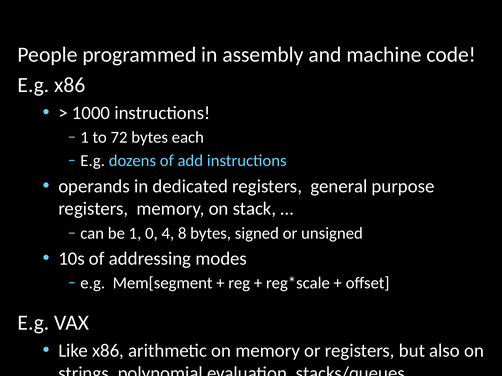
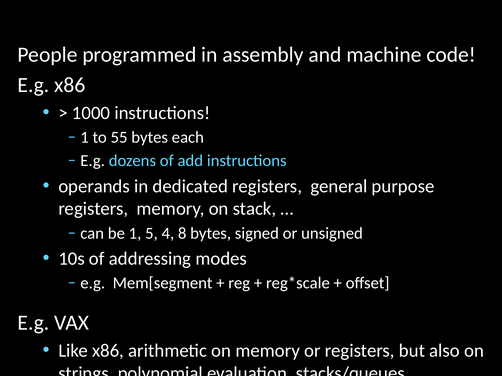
72: 72 -> 55 (119, 138)
0: 0 -> 5 (151, 234)
